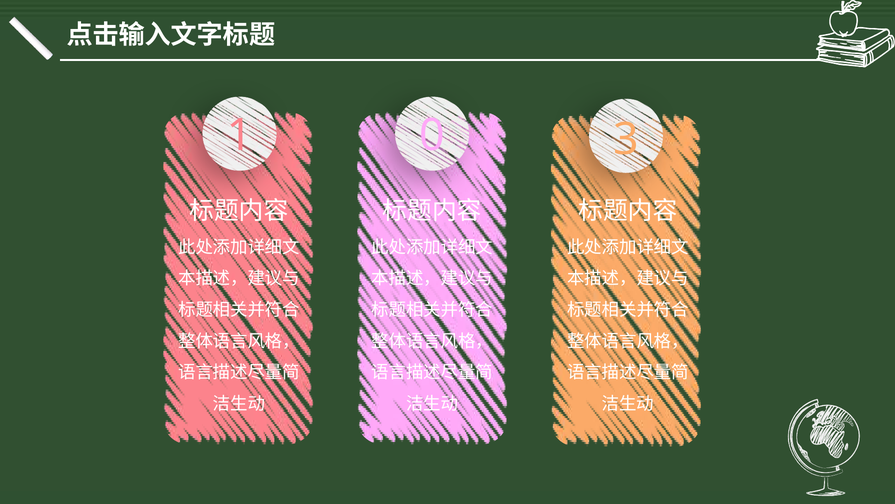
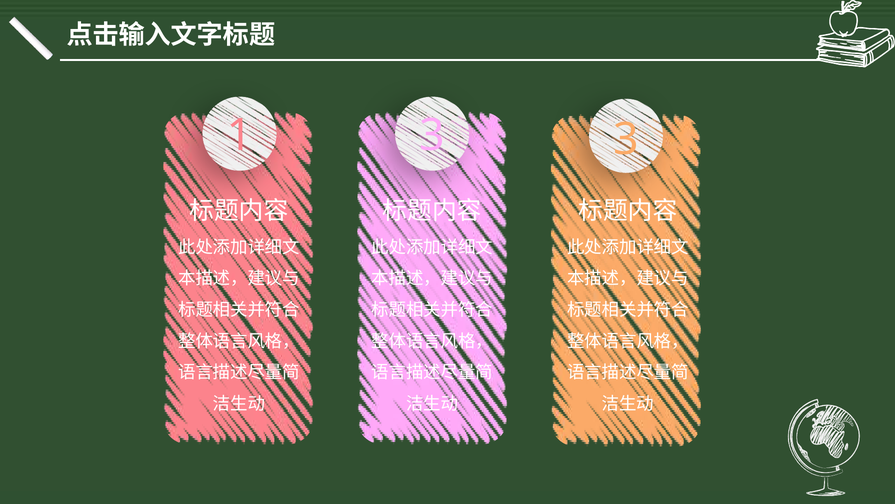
1 0: 0 -> 3 (432, 135)
